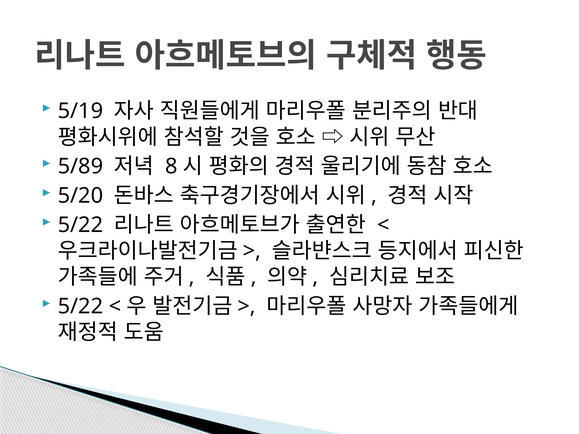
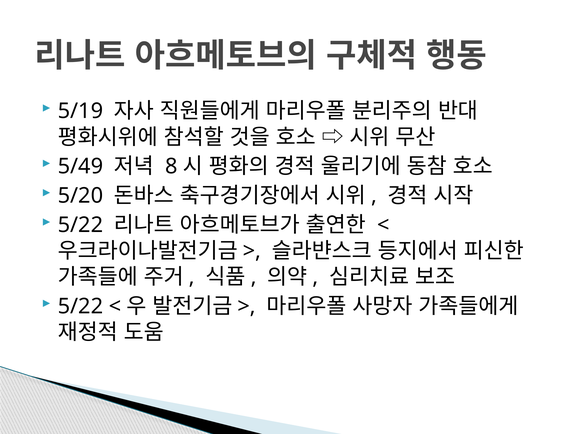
5/89: 5/89 -> 5/49 (80, 167)
